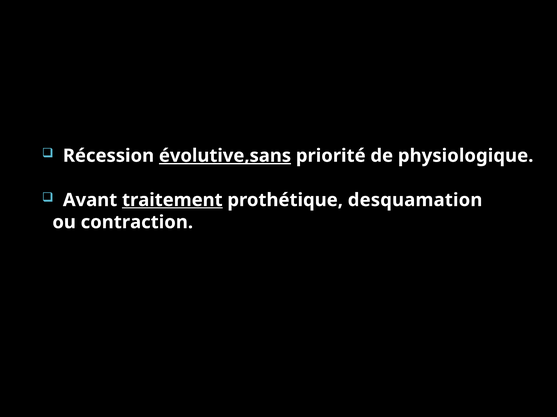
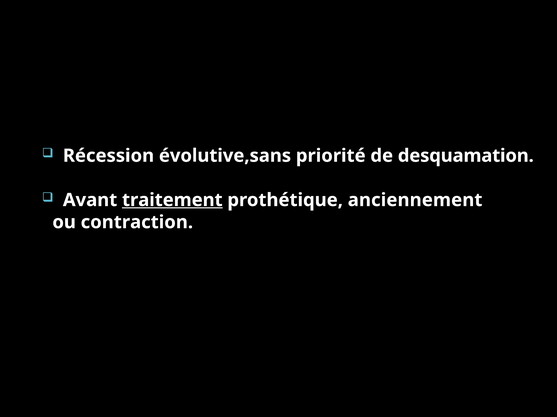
évolutive,sans underline: present -> none (225, 156)
physiologique: physiologique -> desquamation (466, 156)
desquamation: desquamation -> anciennement (415, 200)
